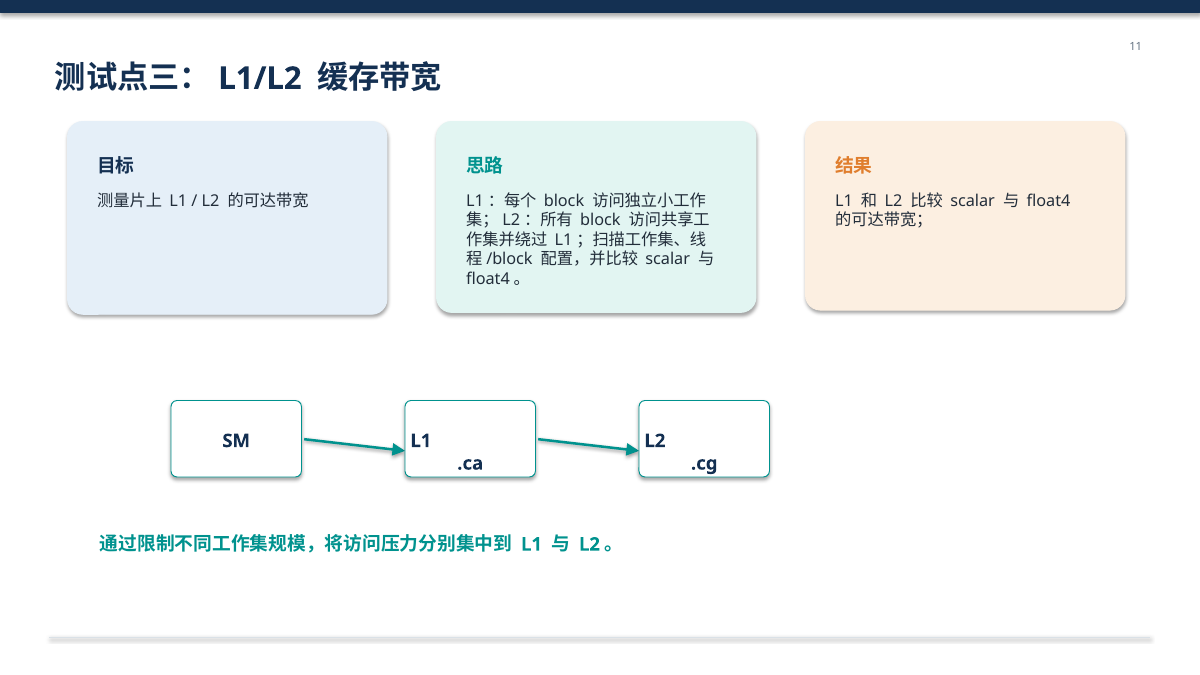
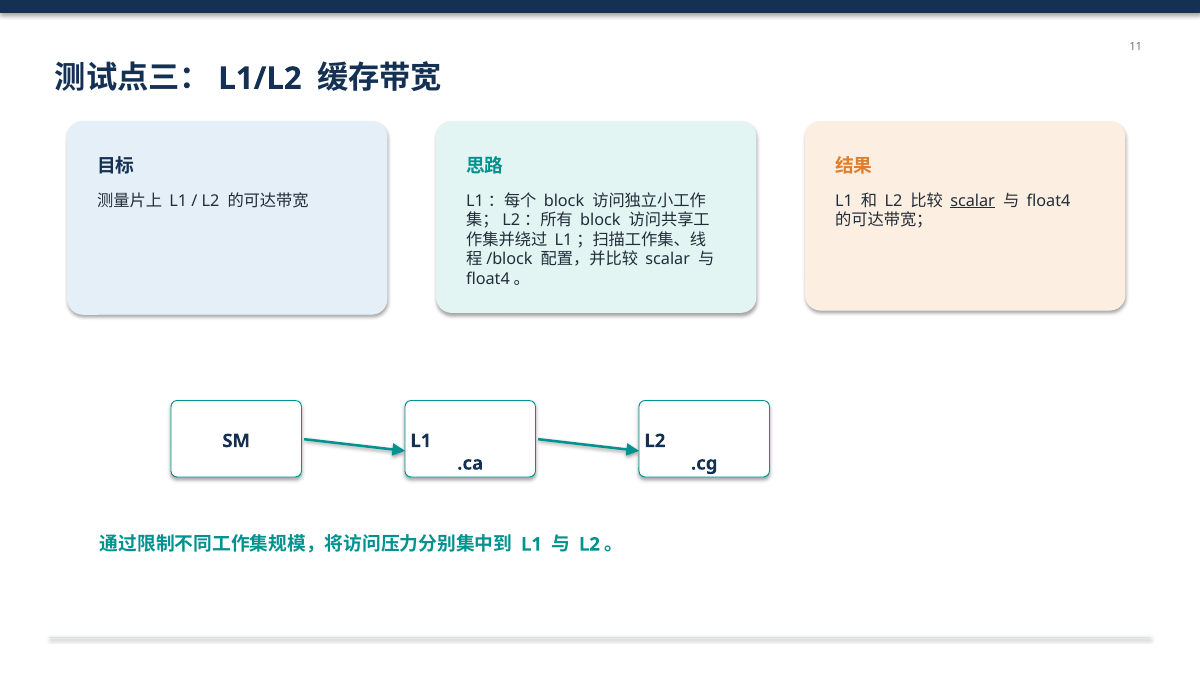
scalar underline: none -> present (973, 201)
